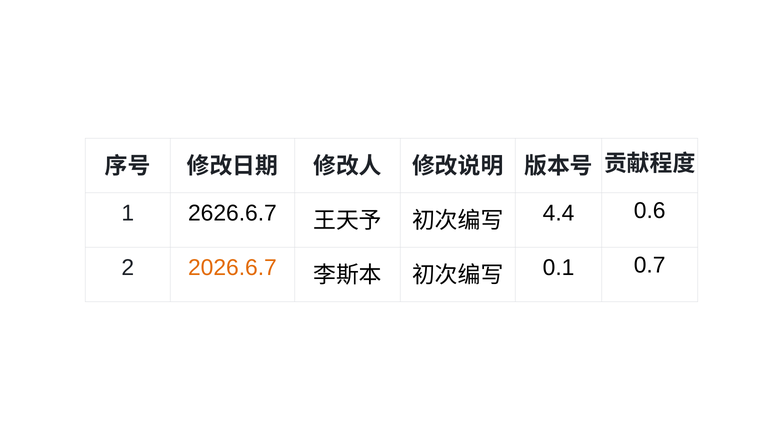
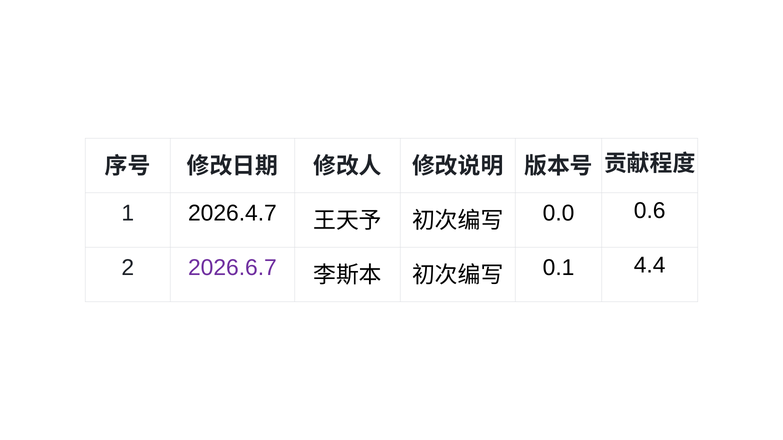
2626.6.7: 2626.6.7 -> 2026.4.7 (232, 213)
4.4: 4.4 -> 0.0 (559, 213)
2026.6.7 colour: orange -> purple (232, 268)
0.7: 0.7 -> 4.4 (650, 266)
